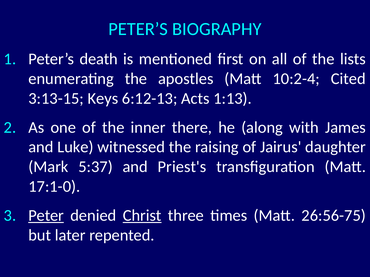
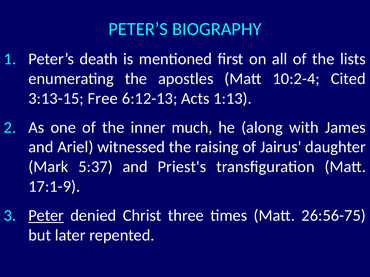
Keys: Keys -> Free (103, 99)
there: there -> much (192, 128)
Luke: Luke -> Ariel (75, 147)
17:1-0: 17:1-0 -> 17:1-9 (54, 187)
Christ underline: present -> none (142, 216)
